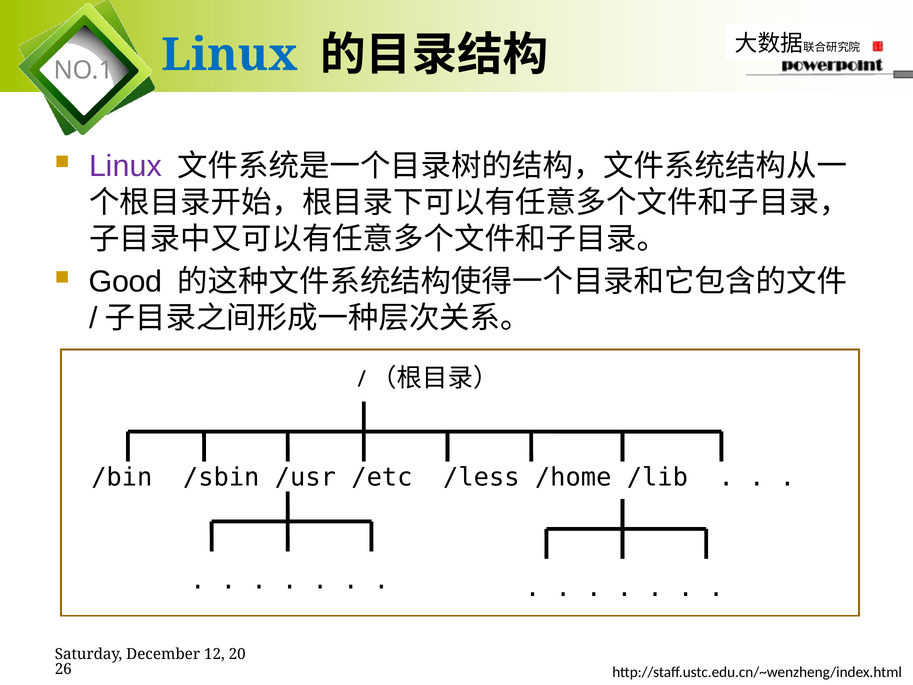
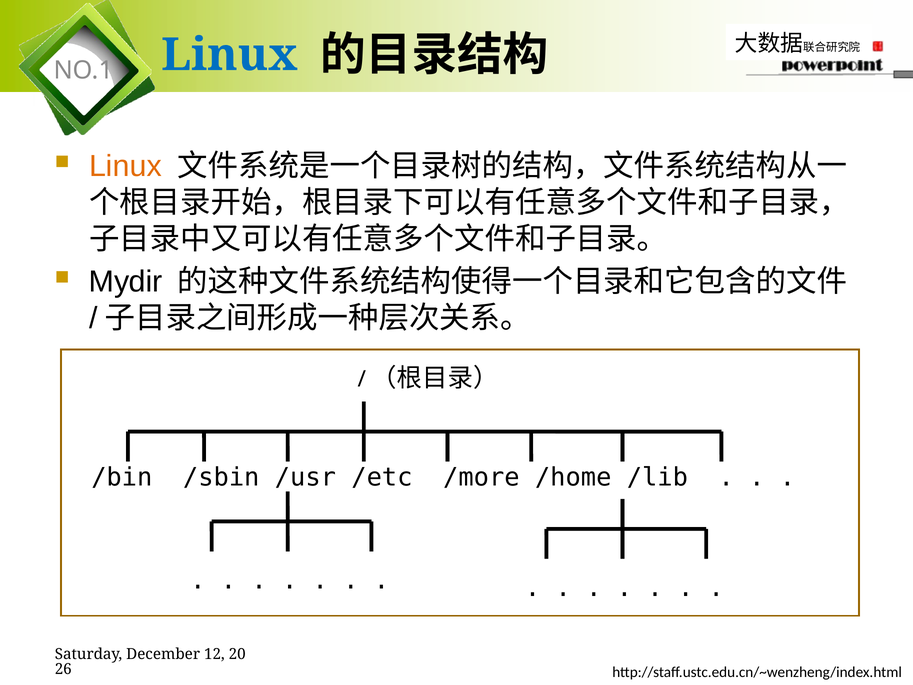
Linux colour: purple -> orange (125, 166)
Good: Good -> Mydir (126, 282)
/less: /less -> /more (481, 477)
